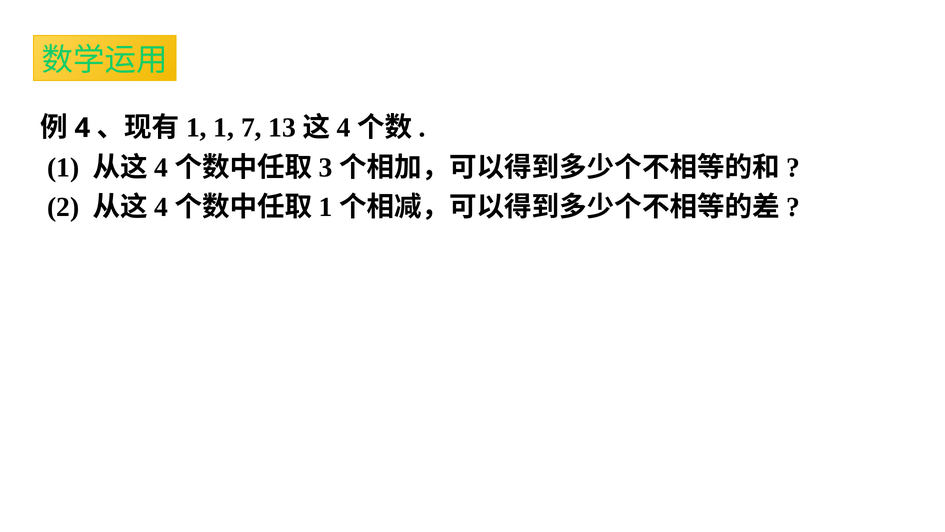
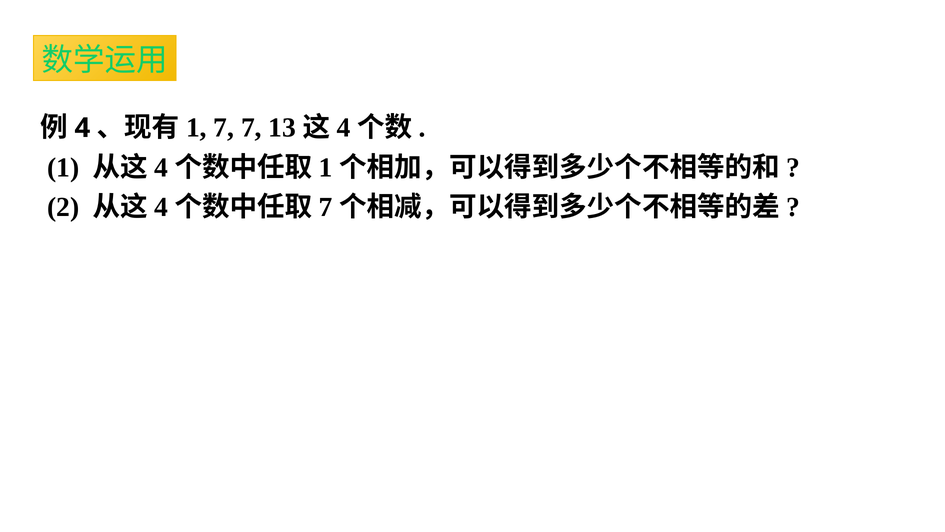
1 1: 1 -> 7 (224, 128)
3: 3 -> 1 (326, 167)
1: 1 -> 7 (326, 207)
